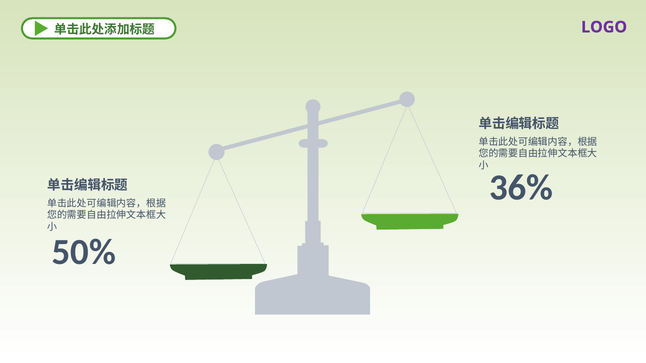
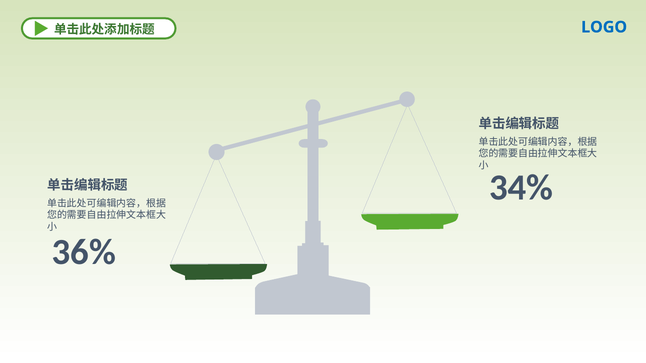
LOGO colour: purple -> blue (604, 27)
36%: 36% -> 34% (521, 188)
50%: 50% -> 36% (84, 252)
